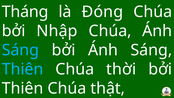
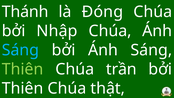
Tháng: Tháng -> Thánh (25, 12)
Thiên colour: light blue -> light green (23, 69)
thời: thời -> trần (121, 69)
